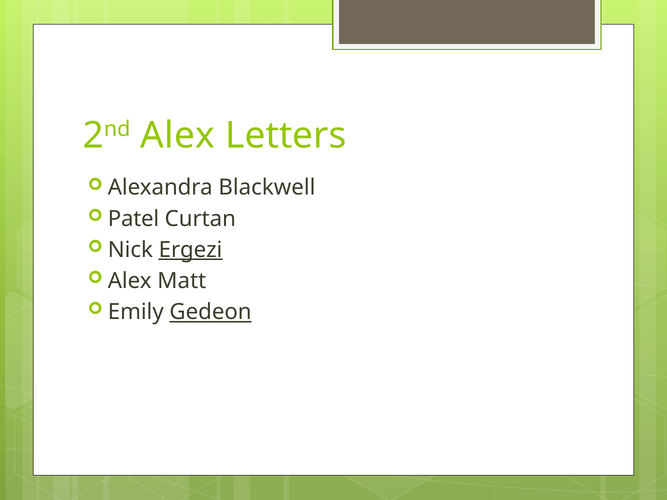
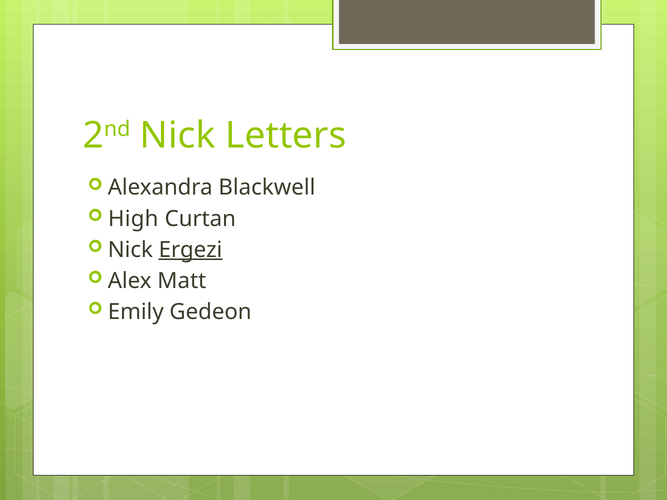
2nd Alex: Alex -> Nick (178, 135)
Patel: Patel -> High (133, 219)
Gedeon underline: present -> none (211, 312)
